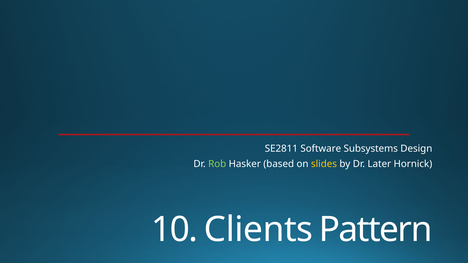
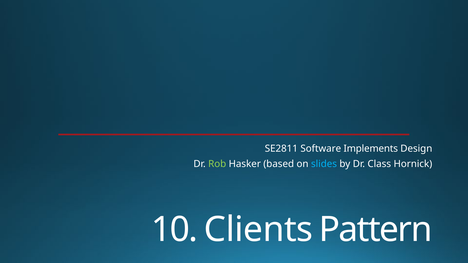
Subsystems: Subsystems -> Implements (371, 149)
slides colour: yellow -> light blue (324, 164)
Later: Later -> Class (379, 164)
